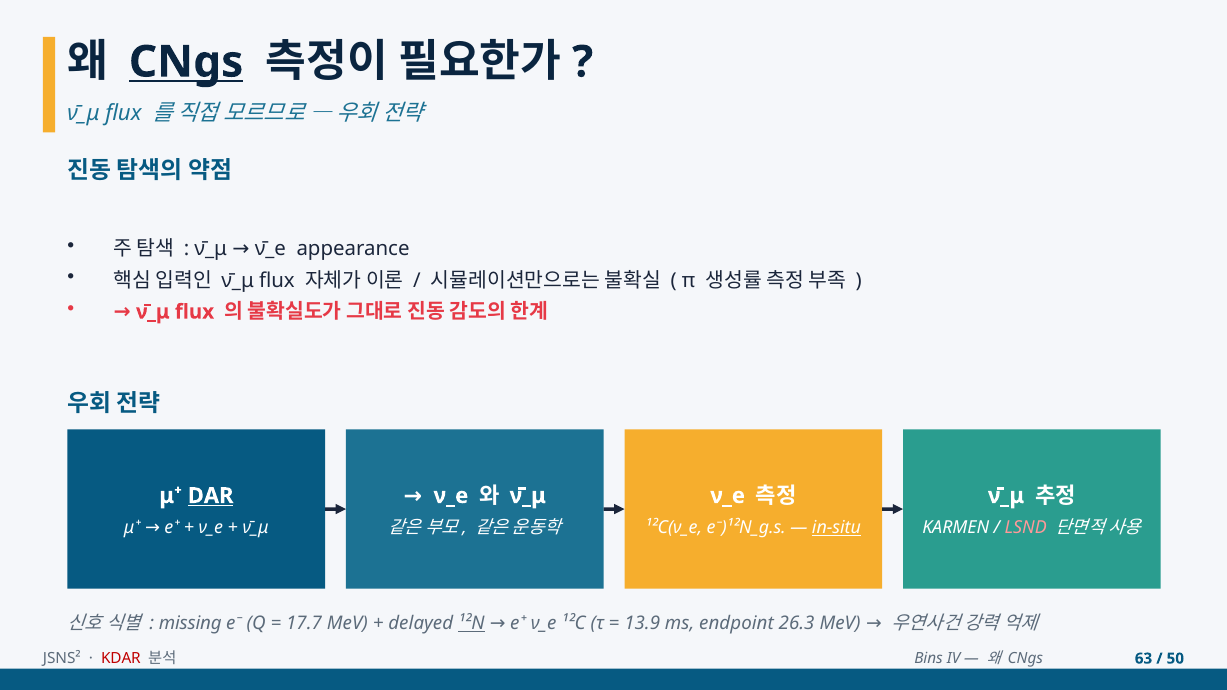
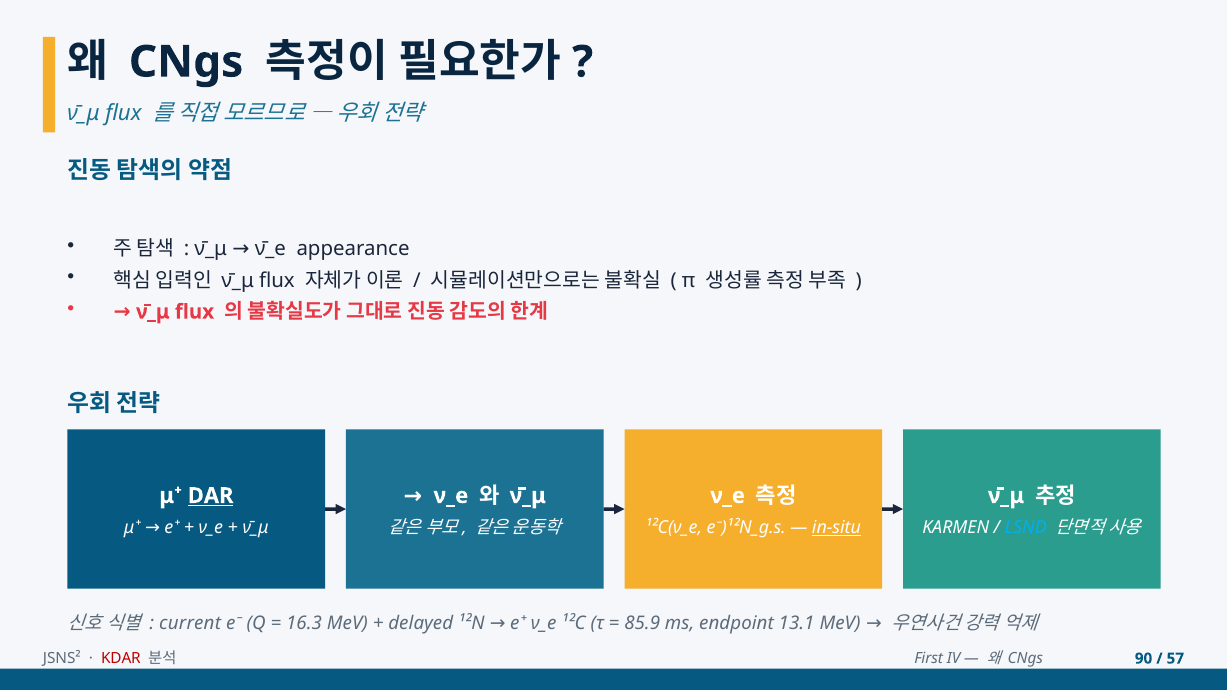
CNgs underline: present -> none (186, 62)
LSND colour: pink -> light blue (1026, 528)
missing: missing -> current (190, 624)
17.7: 17.7 -> 16.3 (304, 624)
¹²N underline: present -> none (471, 624)
13.9: 13.9 -> 85.9 (642, 624)
26.3: 26.3 -> 13.1 (797, 624)
Bins: Bins -> First (929, 659)
63: 63 -> 90 (1144, 659)
50: 50 -> 57 (1175, 659)
